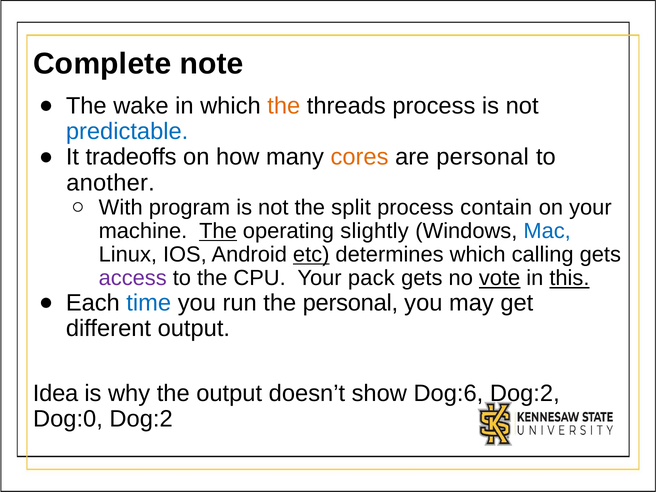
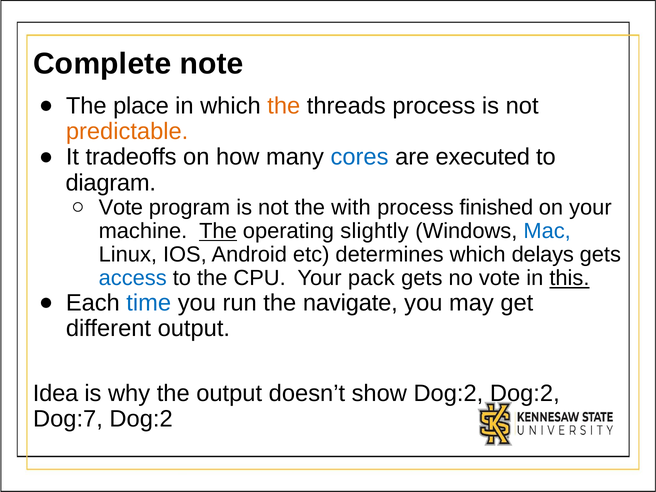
wake: wake -> place (141, 106)
predictable colour: blue -> orange (127, 132)
cores colour: orange -> blue (360, 157)
are personal: personal -> executed (483, 157)
another: another -> diagram (111, 183)
With: With -> Vote (121, 207)
split: split -> with (351, 207)
contain: contain -> finished (496, 207)
etc underline: present -> none (311, 255)
calling: calling -> delays (543, 255)
access colour: purple -> blue (133, 278)
vote underline: present -> none (500, 278)
the personal: personal -> navigate (350, 303)
show Dog:6: Dog:6 -> Dog:2 (448, 393)
Dog:0: Dog:0 -> Dog:7 (68, 419)
